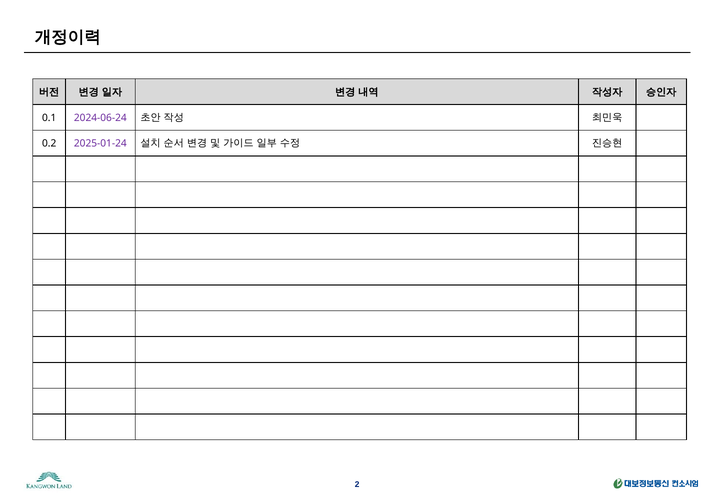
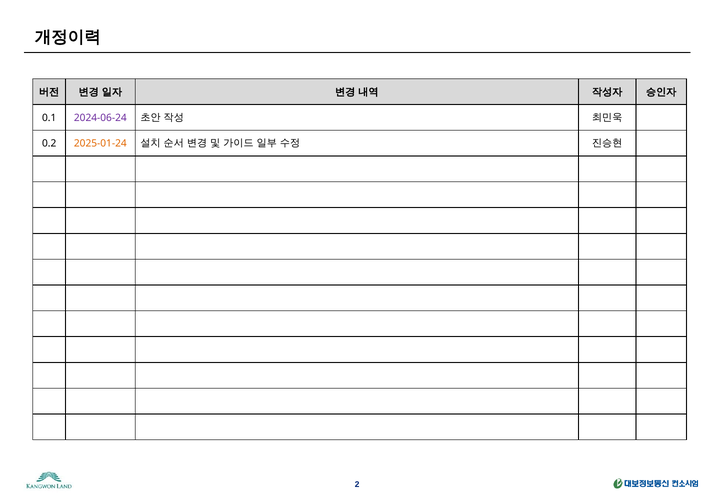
2025-01-24 colour: purple -> orange (100, 144)
